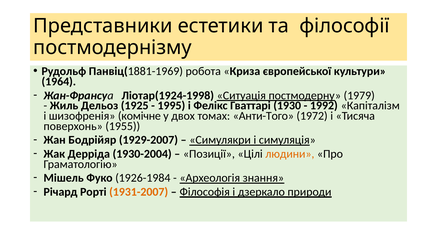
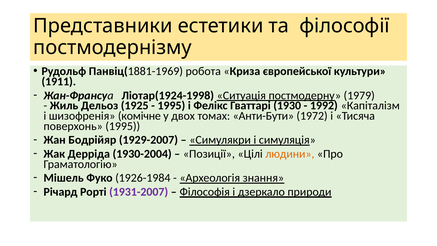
1964: 1964 -> 1911 (59, 82)
Анти-Того: Анти-Того -> Анти-Бути (263, 116)
поверхонь 1955: 1955 -> 1995 (123, 126)
1931-2007 colour: orange -> purple (139, 192)
